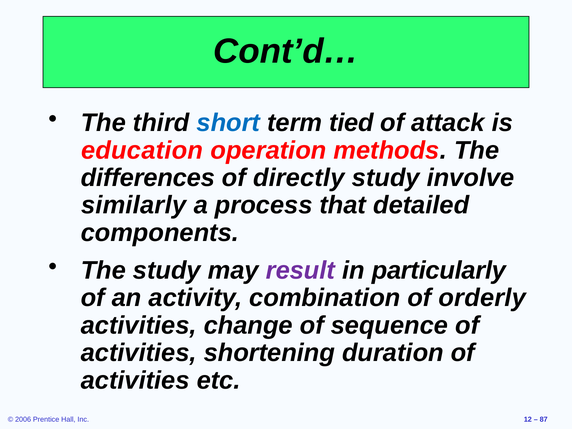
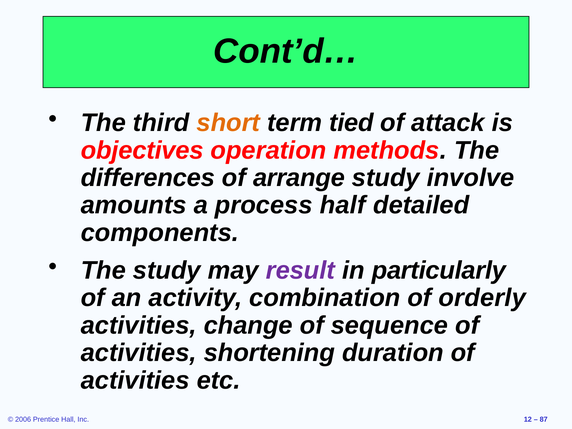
short colour: blue -> orange (228, 123)
education: education -> objectives (142, 150)
directly: directly -> arrange (299, 178)
similarly: similarly -> amounts (134, 205)
that: that -> half (343, 205)
